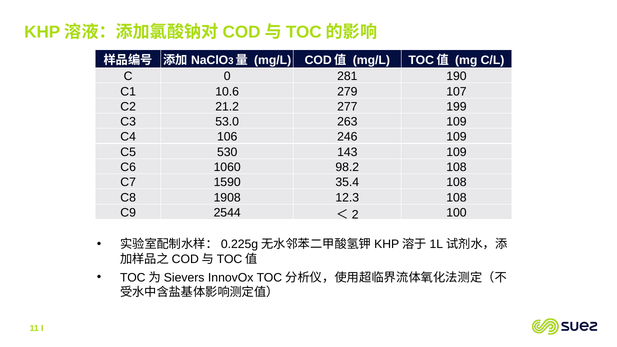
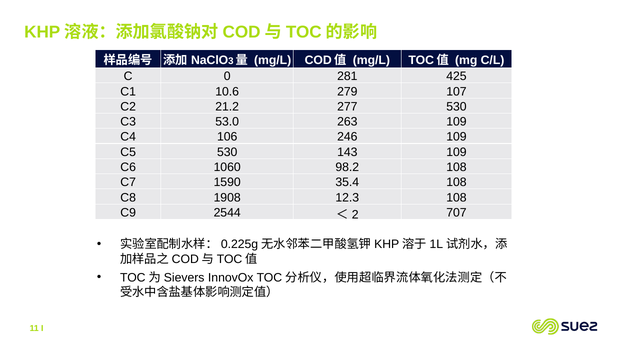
190: 190 -> 425 (456, 76)
277 199: 199 -> 530 (456, 107)
100: 100 -> 707 (456, 213)
